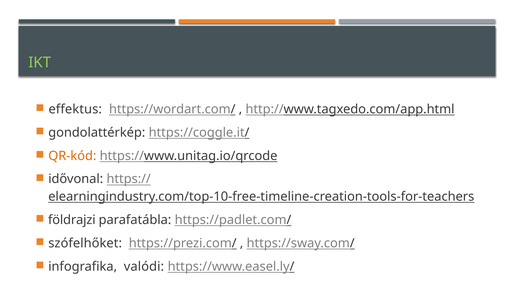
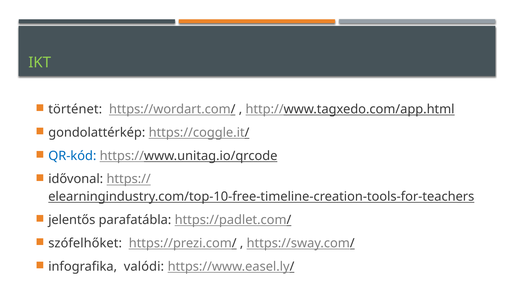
effektus: effektus -> történet (75, 109)
QR-kód colour: orange -> blue (72, 156)
földrajzi: földrajzi -> jelentős (72, 220)
